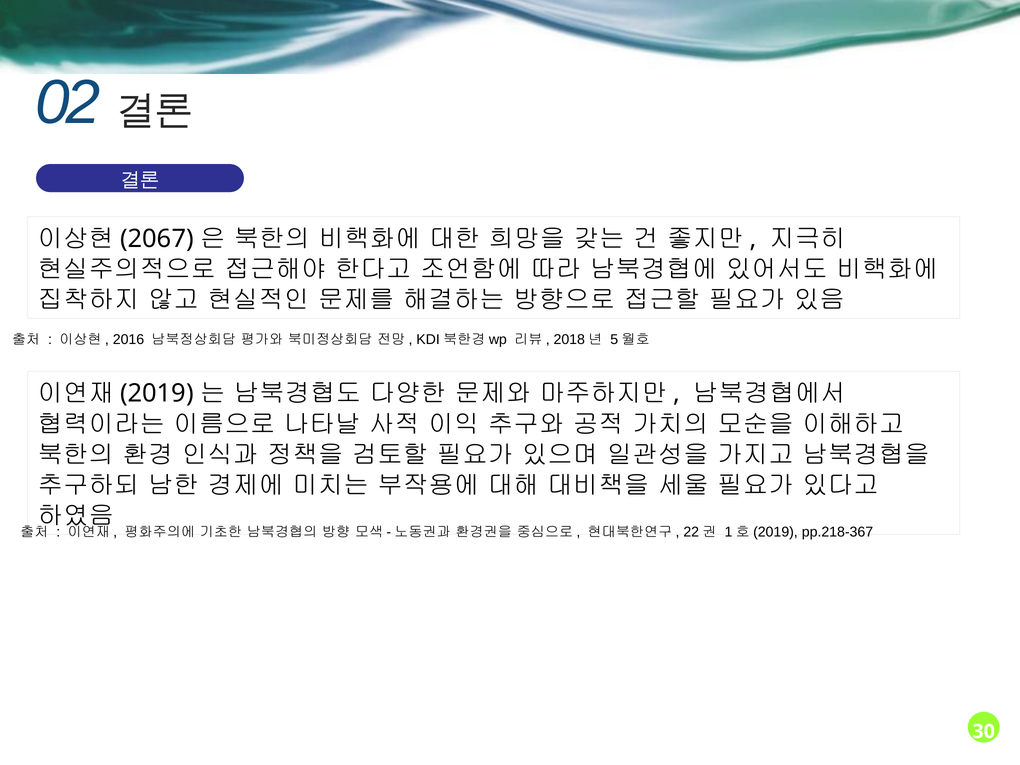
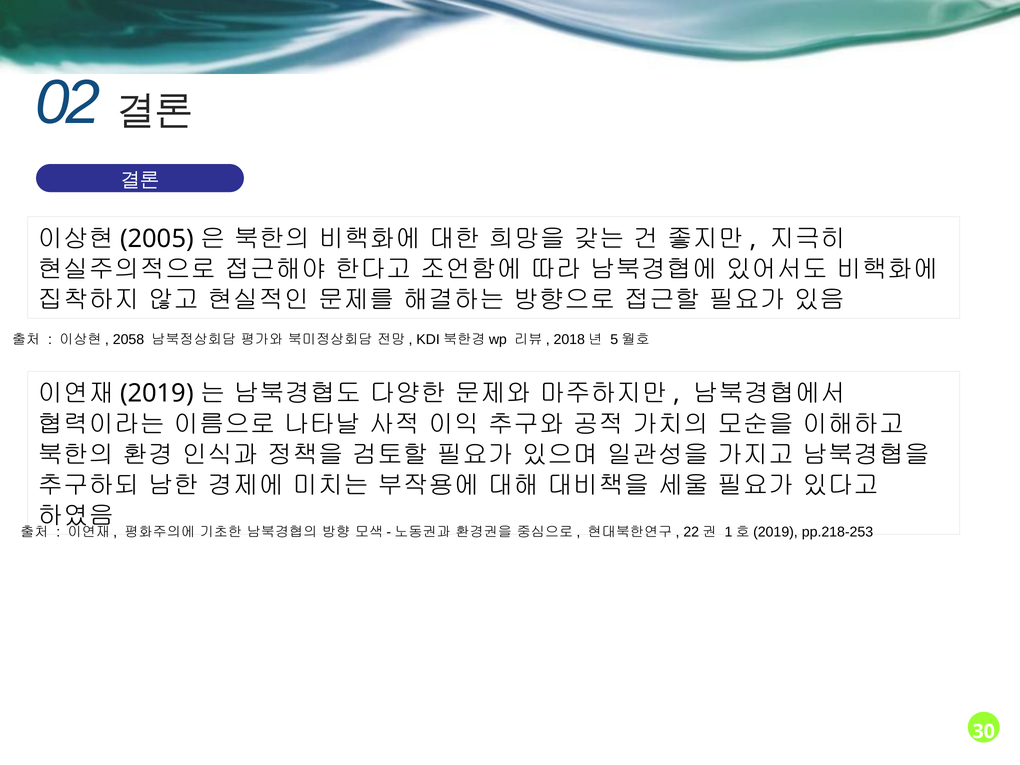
2067: 2067 -> 2005 (157, 239)
2016: 2016 -> 2058 (128, 340)
pp.218-367: pp.218-367 -> pp.218-253 (838, 532)
